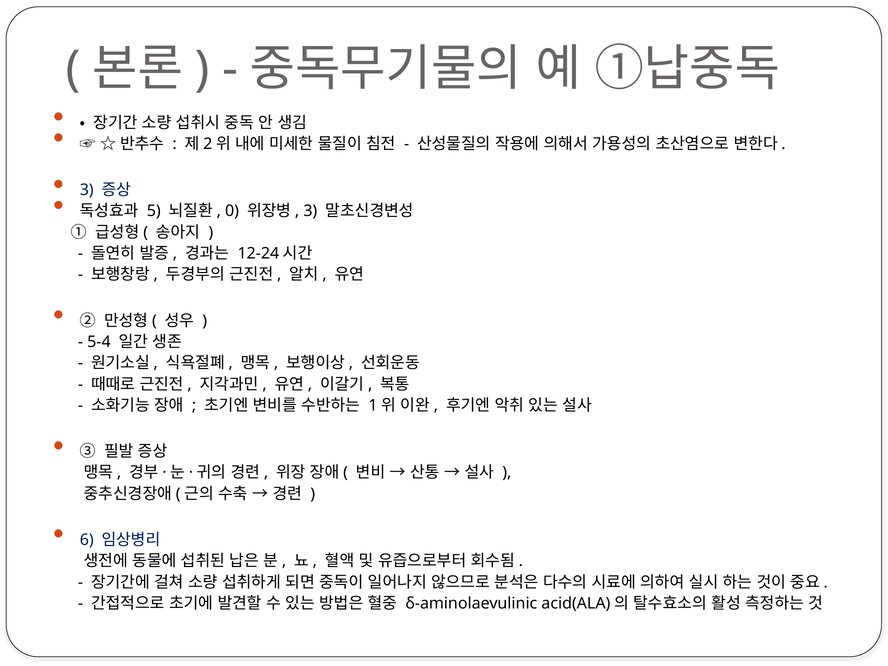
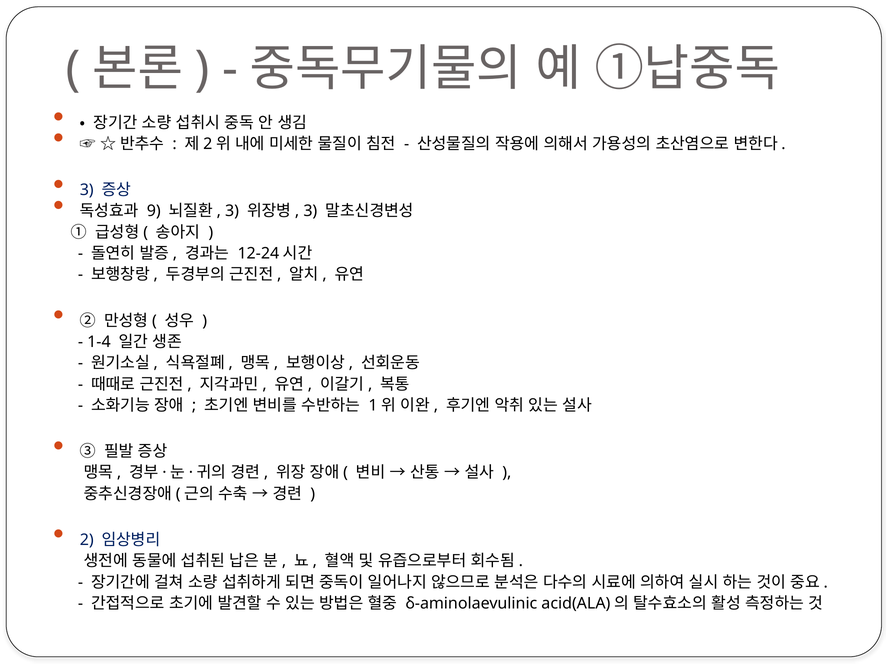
5: 5 -> 9 (154, 211)
0: 0 -> 3 (232, 211)
5-4: 5-4 -> 1-4 (99, 342)
6: 6 -> 2 (87, 540)
